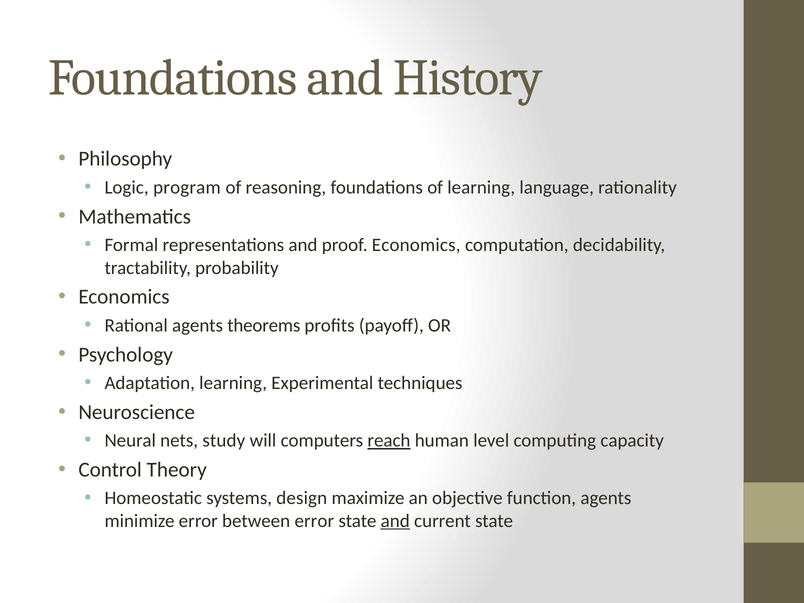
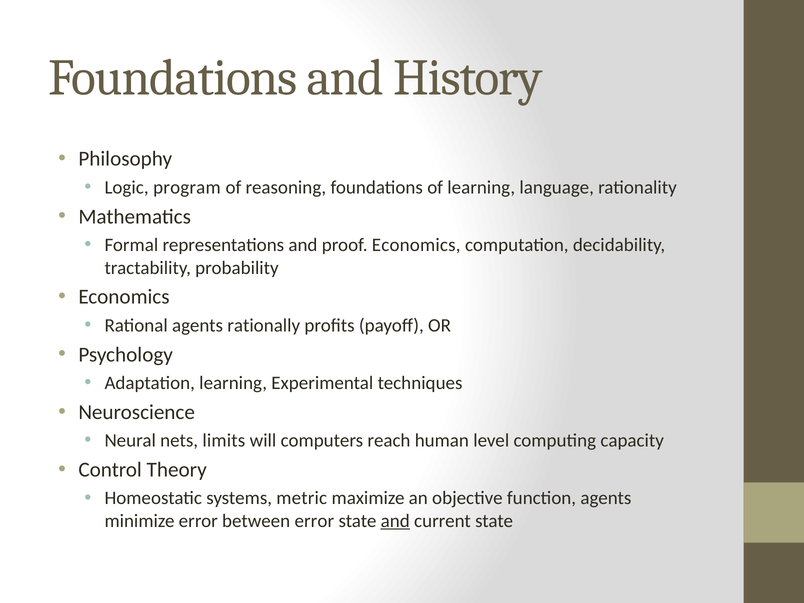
theorems: theorems -> rationally (264, 325)
study: study -> limits (224, 441)
reach underline: present -> none (389, 441)
design: design -> metric (302, 498)
